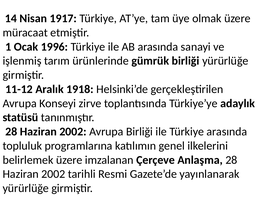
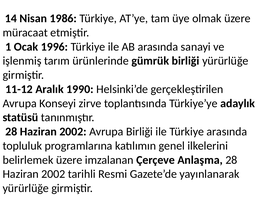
1917: 1917 -> 1986 (63, 18)
1918: 1918 -> 1990 (80, 89)
